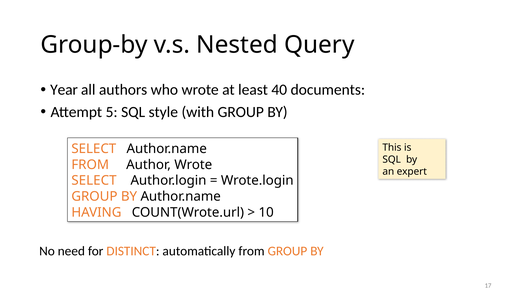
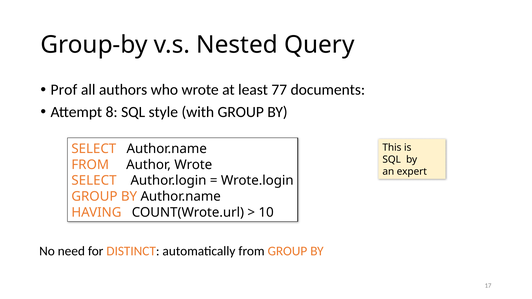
Year: Year -> Prof (64, 90)
40: 40 -> 77 (279, 90)
5: 5 -> 8 (112, 112)
